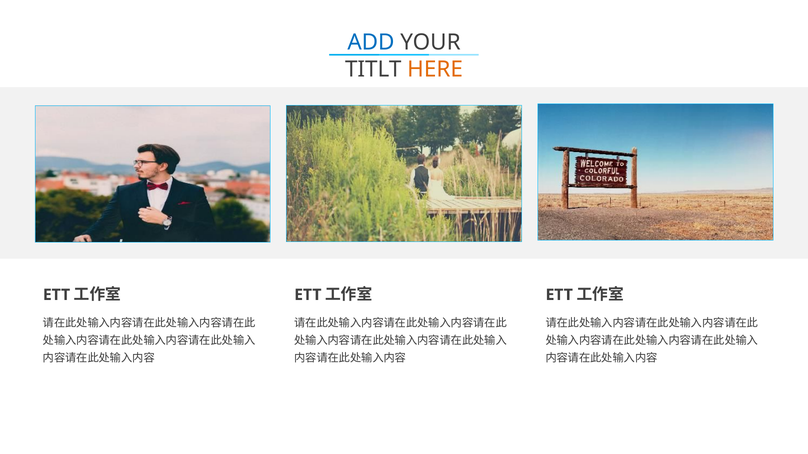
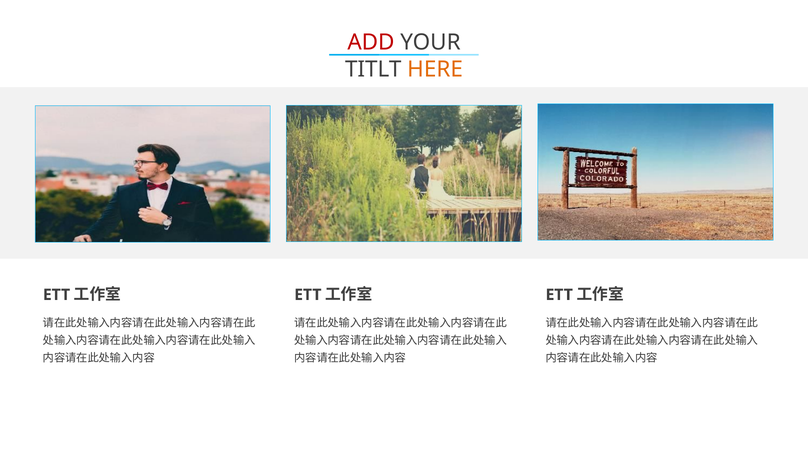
ADD colour: blue -> red (371, 43)
